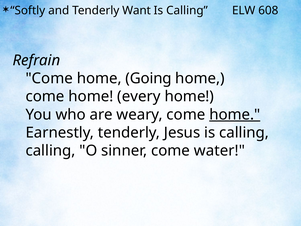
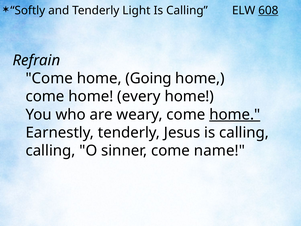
Want: Want -> Light (136, 10)
608 underline: none -> present (268, 10)
water: water -> name (219, 151)
